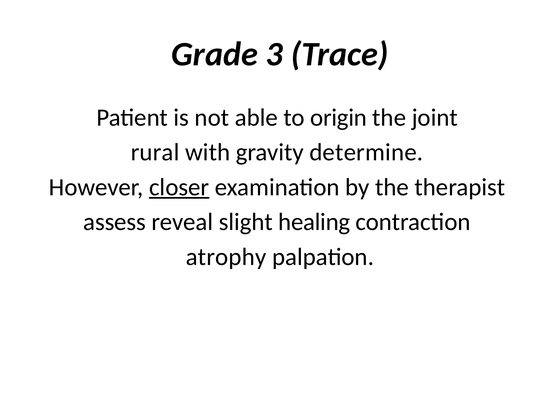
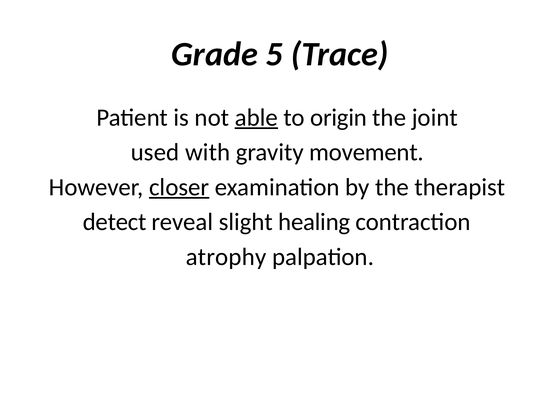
3: 3 -> 5 (274, 54)
able underline: none -> present (256, 117)
rural: rural -> used (155, 152)
determine: determine -> movement (366, 152)
assess: assess -> detect (115, 222)
